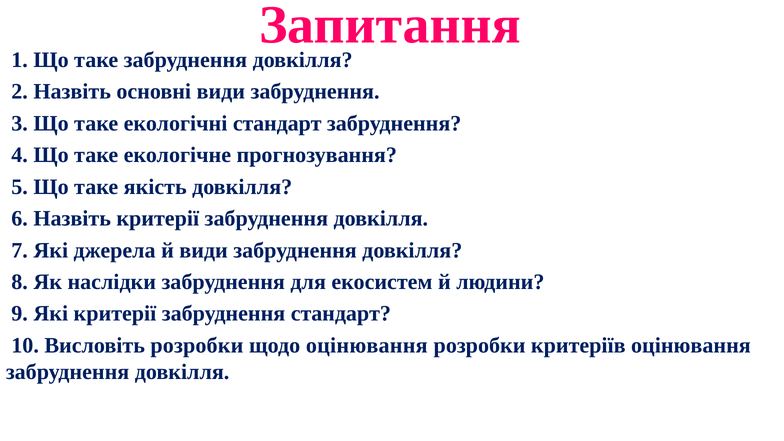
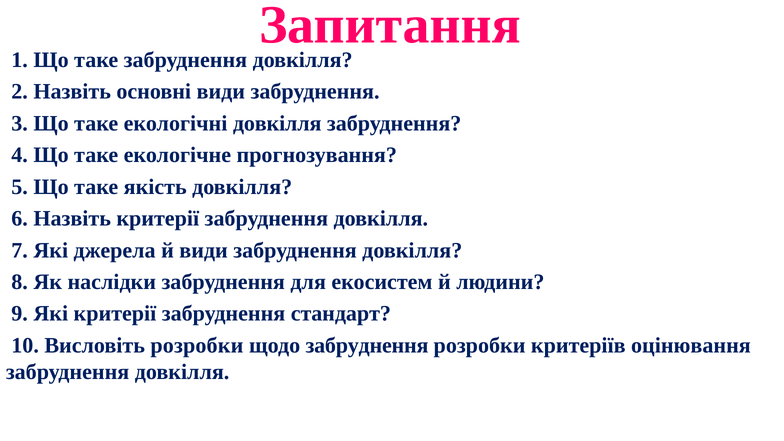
екологічні стандарт: стандарт -> довкілля (277, 123)
щодо оцінювання: оцінювання -> забруднення (367, 345)
